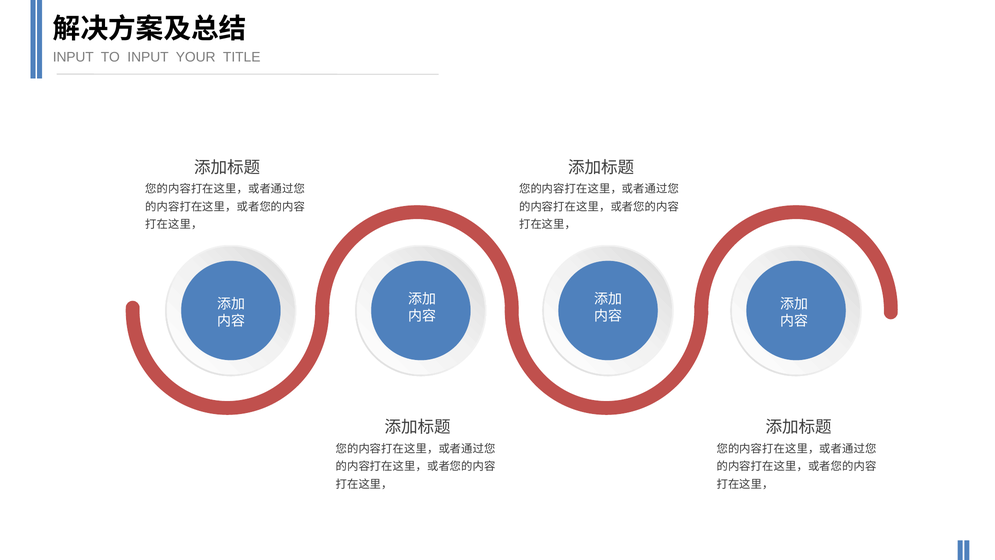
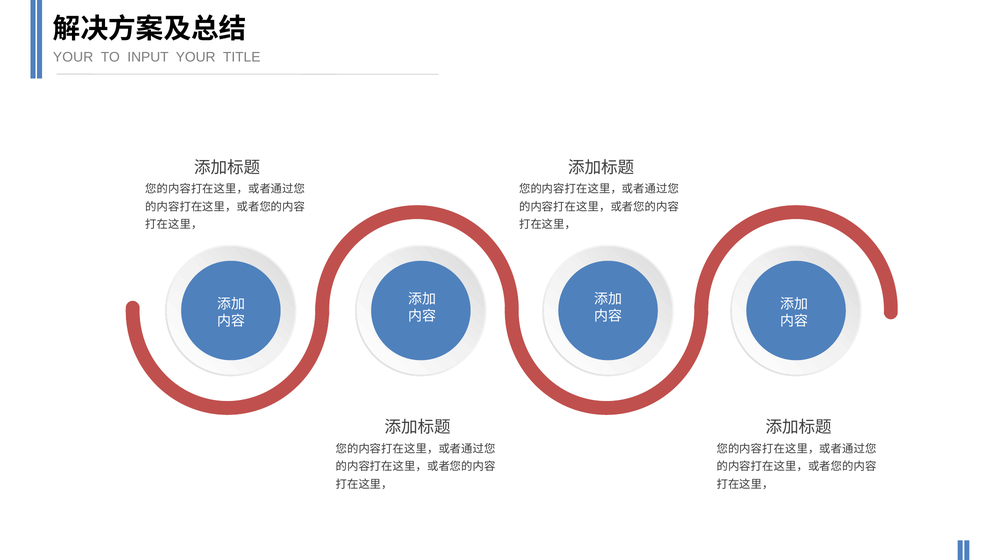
INPUT: INPUT -> YOUR (73, 57)
